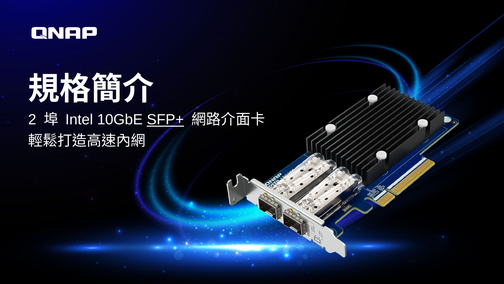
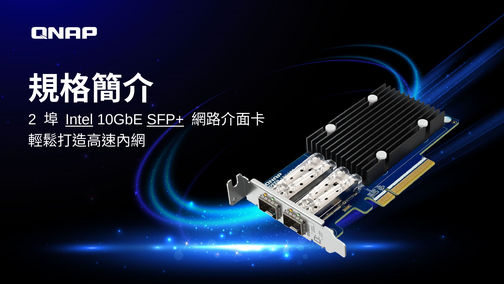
Intel underline: none -> present (79, 120)
